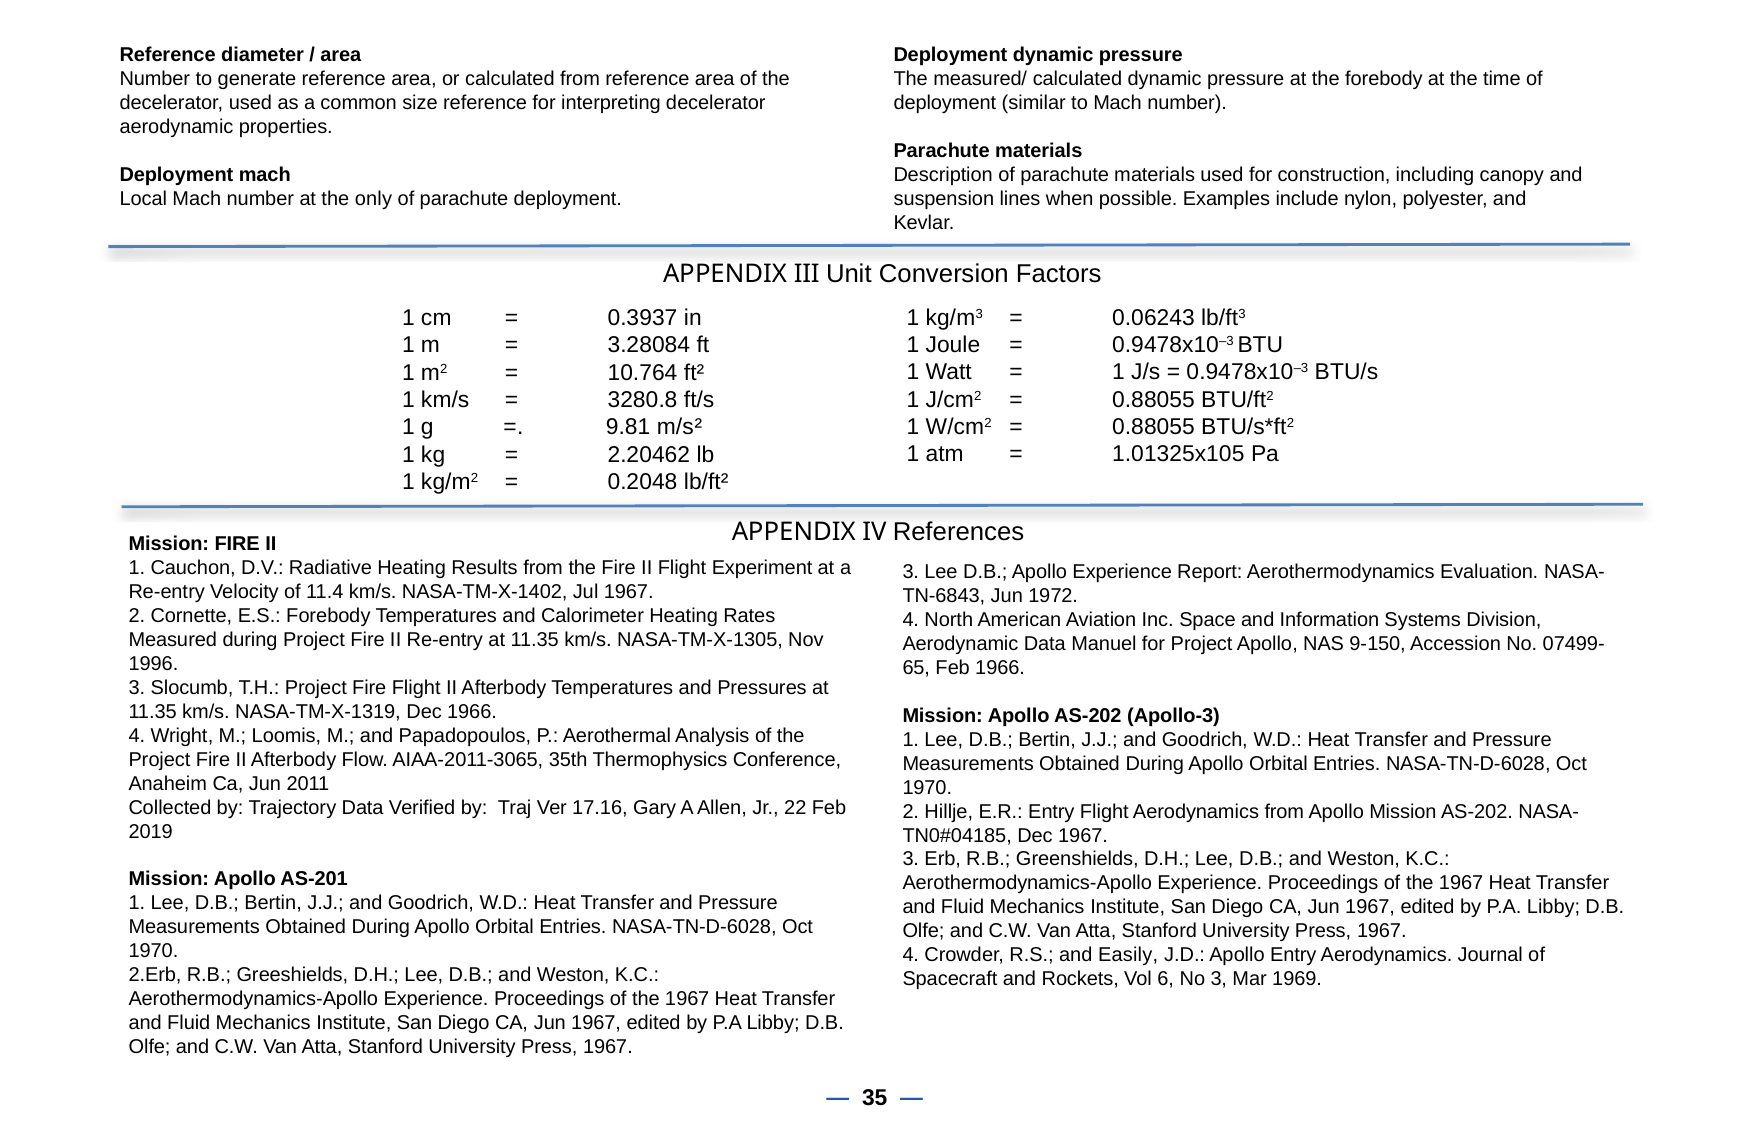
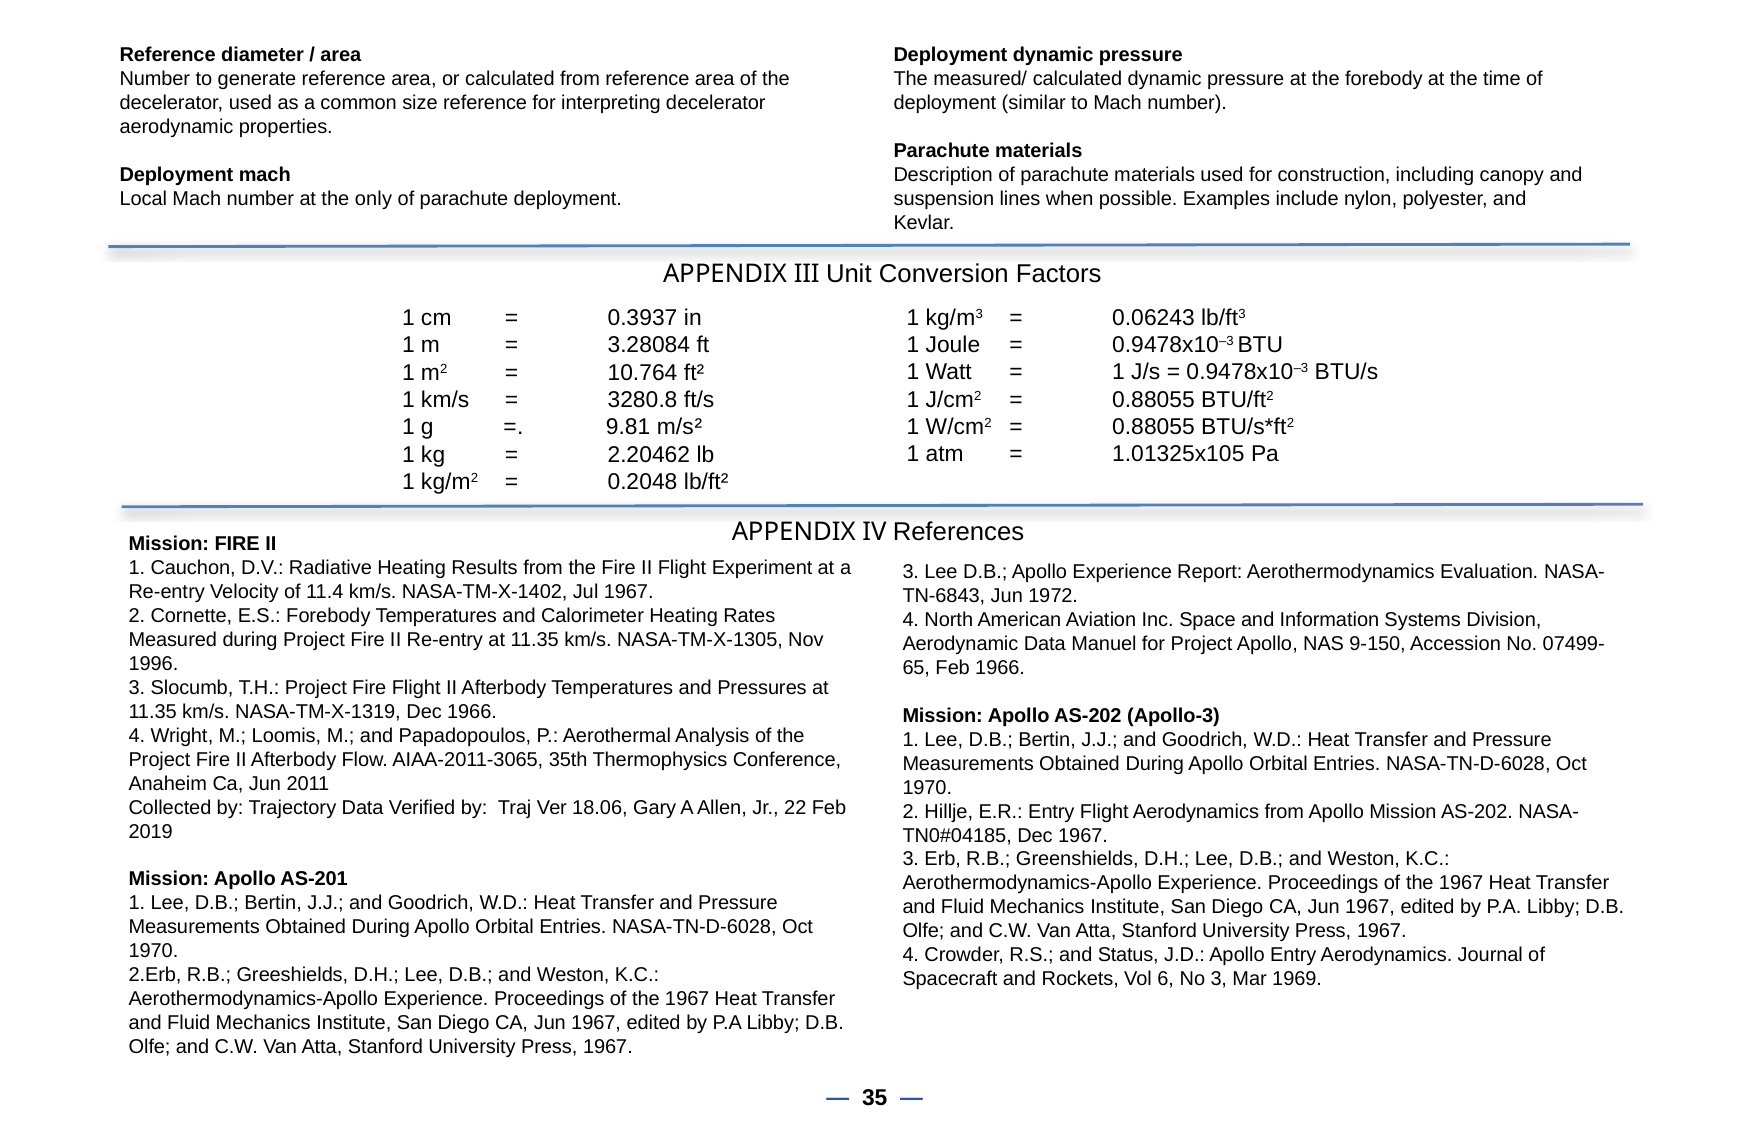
17.16: 17.16 -> 18.06 (600, 808)
Easily: Easily -> Status (1128, 956)
